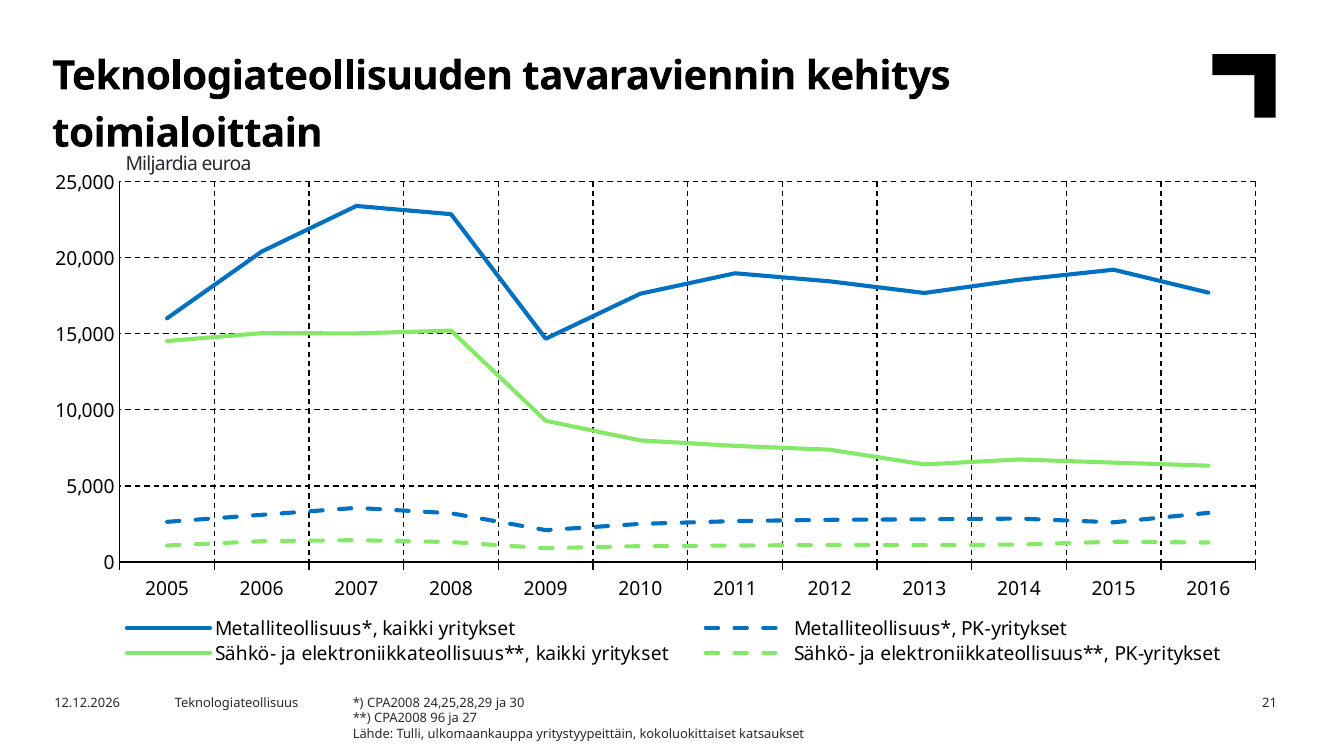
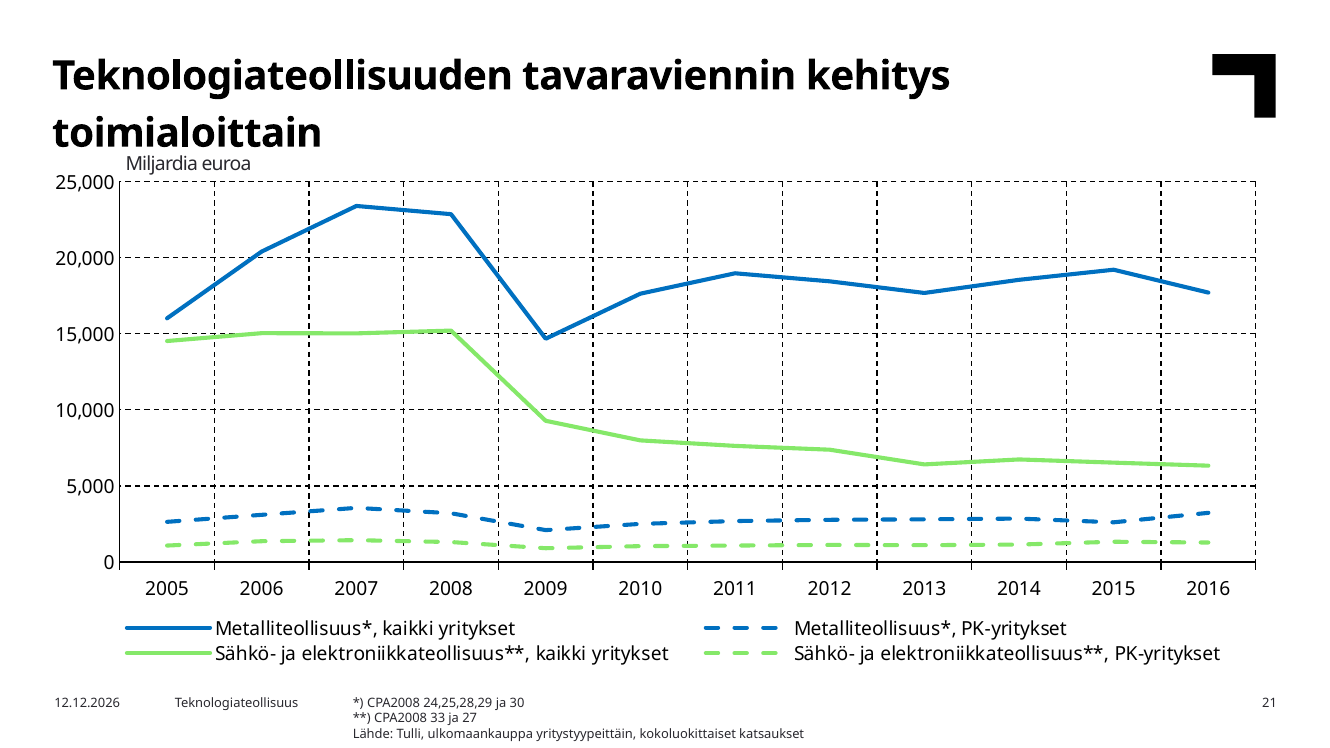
96: 96 -> 33 (438, 718)
